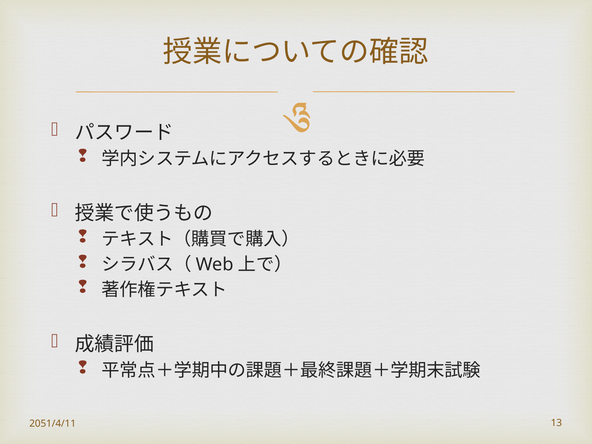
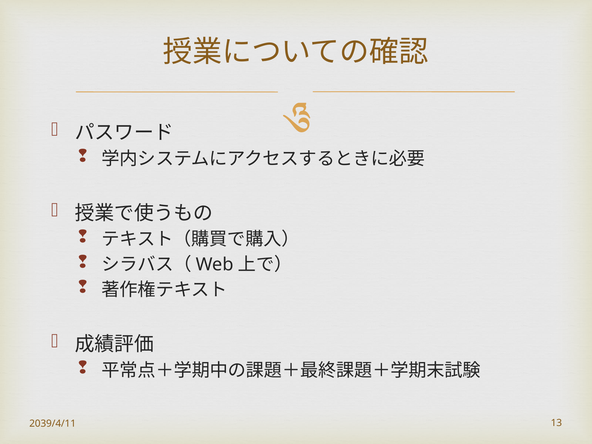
2051/4/11: 2051/4/11 -> 2039/4/11 (53, 424)
